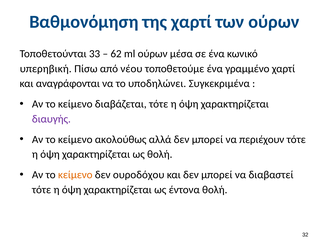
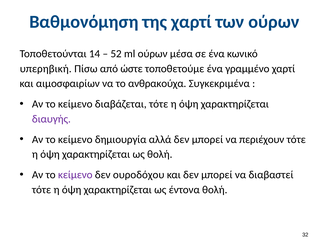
33: 33 -> 14 (95, 54)
62: 62 -> 52 (116, 54)
νέου: νέου -> ώστε (132, 69)
αναγράφονται: αναγράφονται -> αιμοσφαιρίων (68, 84)
υποδηλώνει: υποδηλώνει -> ανθρακούχα (157, 84)
ακολούθως: ακολούθως -> δημιουργία (121, 139)
κείμενο colour: orange -> purple (75, 175)
